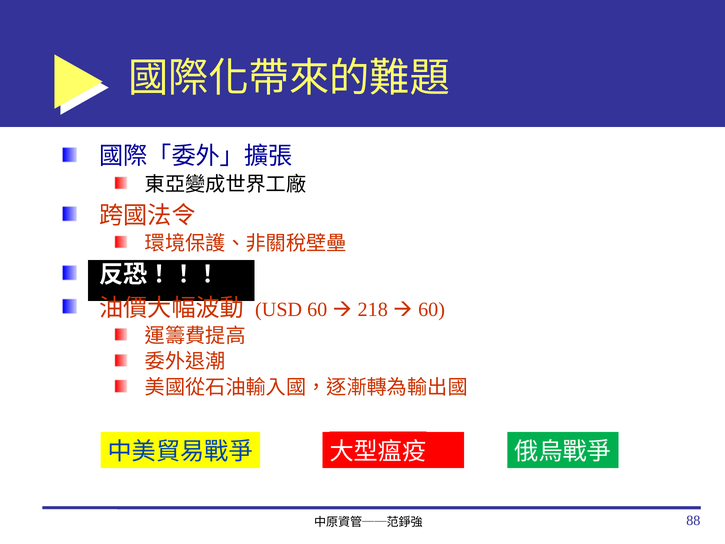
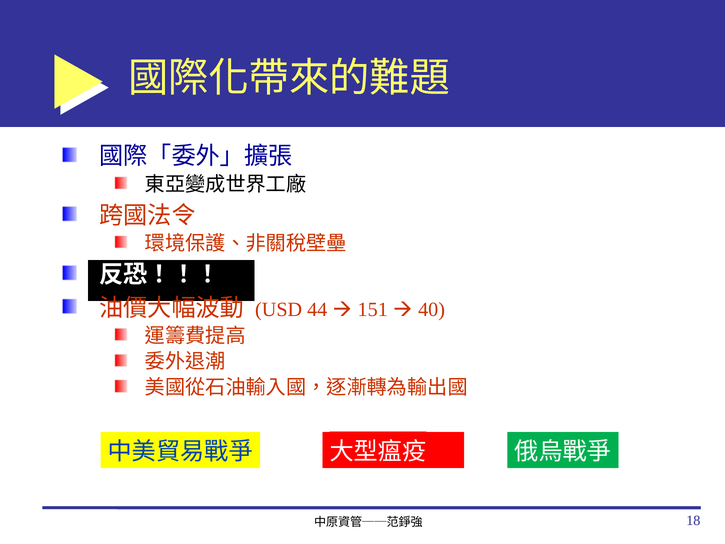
USD 60: 60 -> 44 (317, 309)
218: 218 -> 151 (373, 309)
60: 60 -> 40 (432, 309)
88: 88 -> 18 (693, 521)
